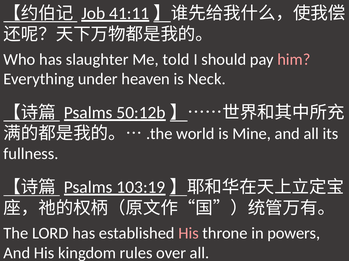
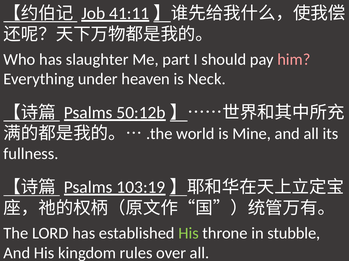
told: told -> part (176, 60)
His colour: pink -> light green (189, 234)
powers: powers -> stubble (294, 234)
